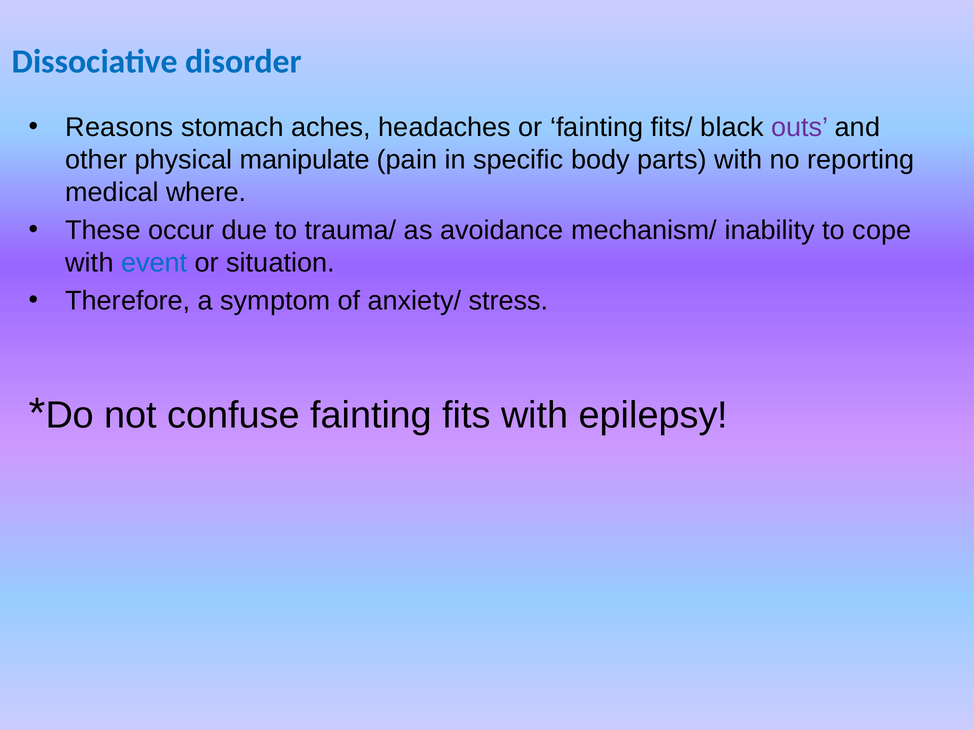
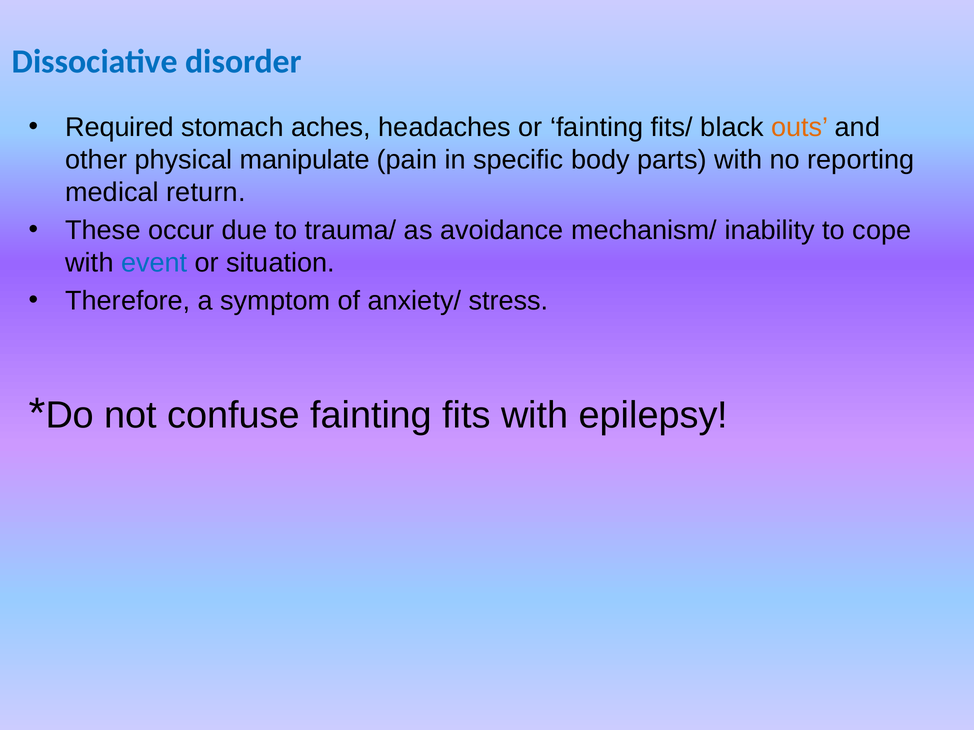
Reasons: Reasons -> Required (120, 128)
outs colour: purple -> orange (800, 128)
where: where -> return (206, 193)
